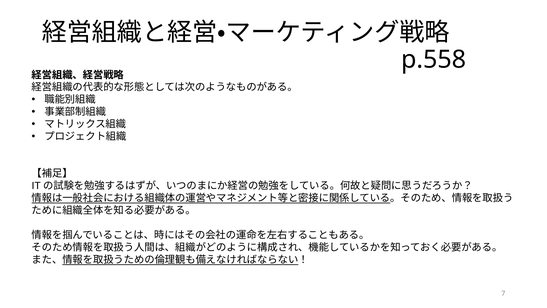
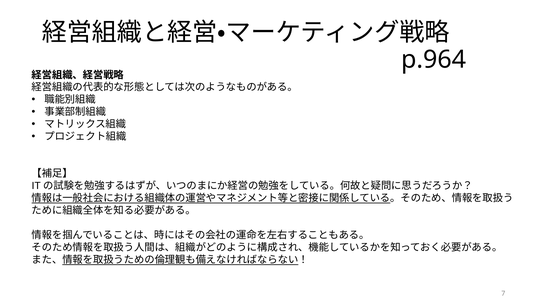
p.558: p.558 -> p.964 (434, 60)
